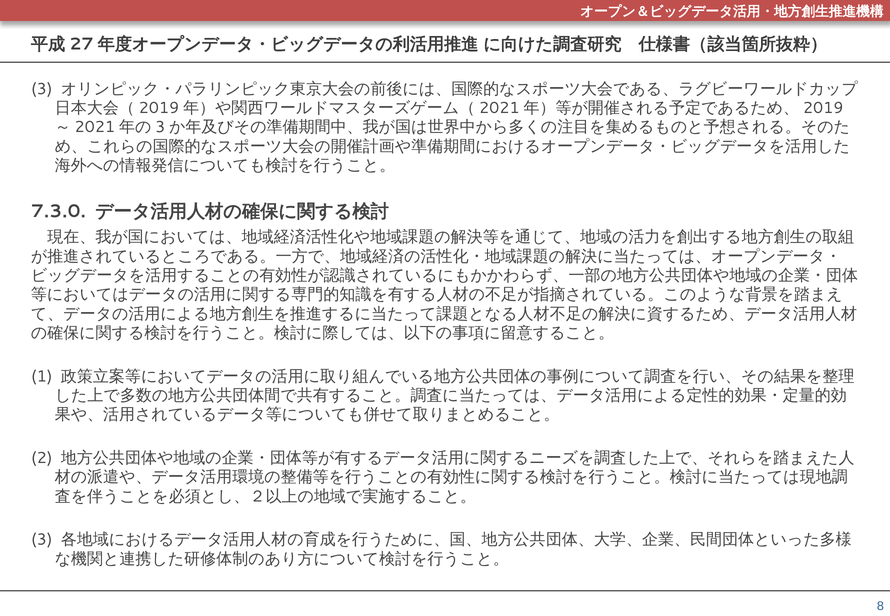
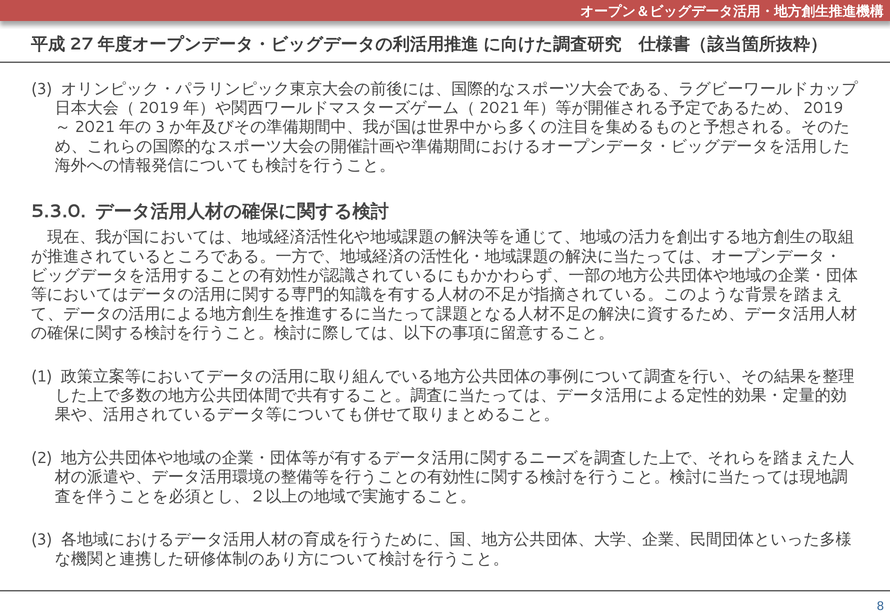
7.3.0: 7.3.0 -> 5.3.0 (58, 211)
